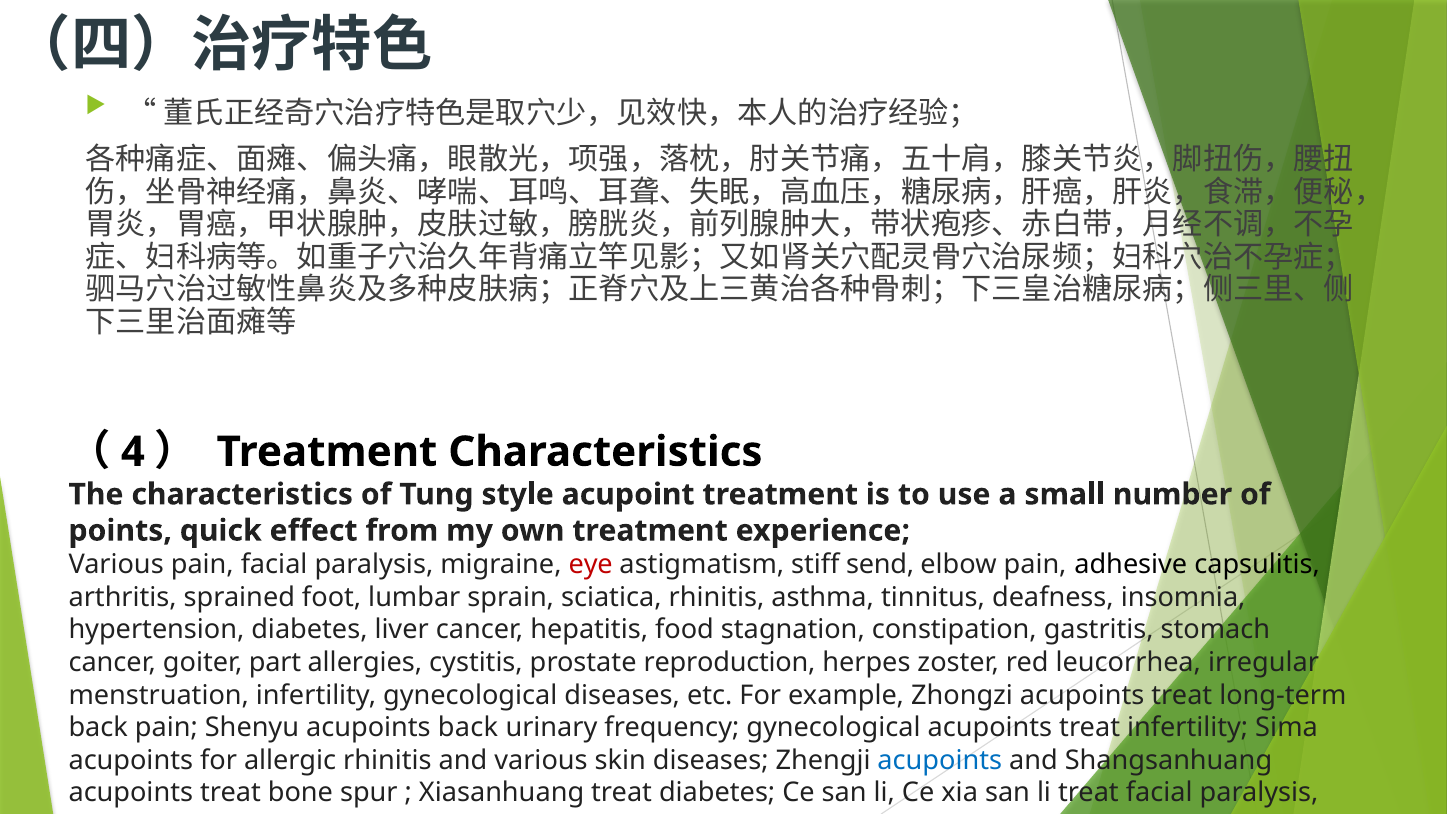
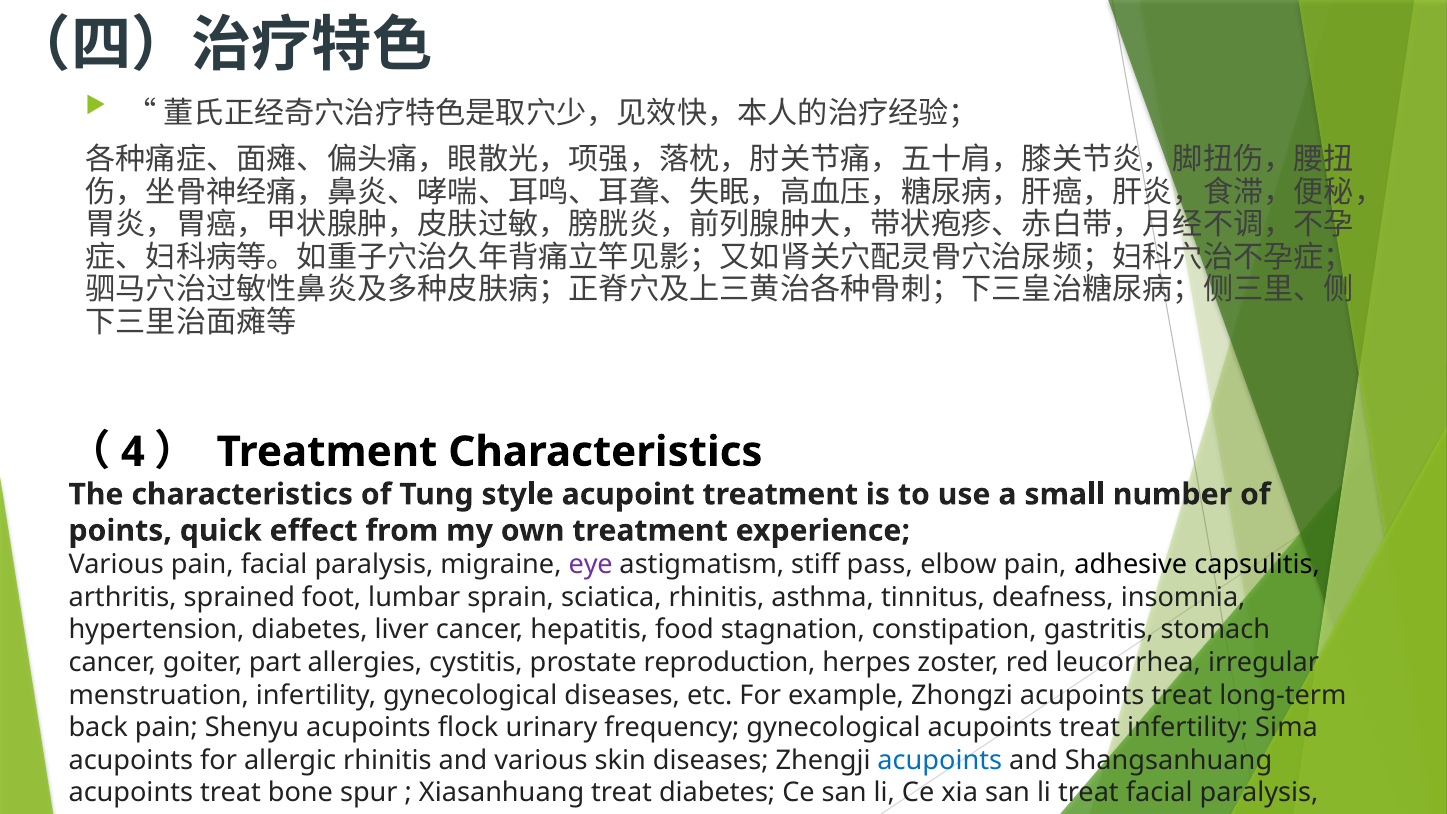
eye colour: red -> purple (591, 565)
send: send -> pass (880, 565)
acupoints back: back -> flock (468, 728)
